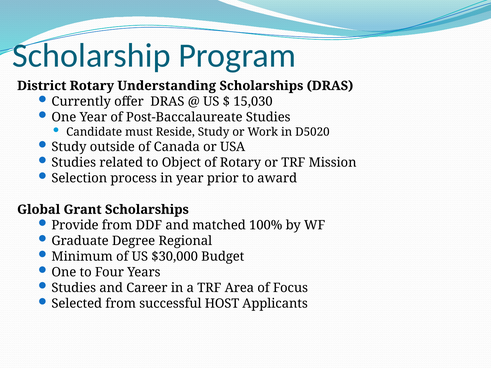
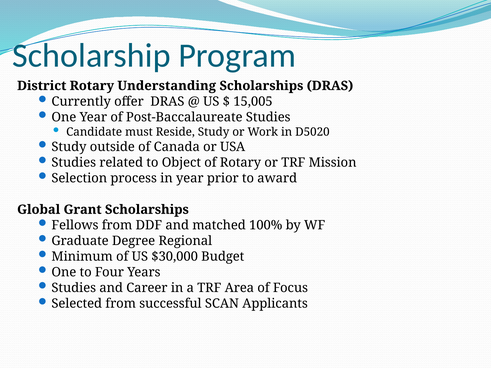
15,030: 15,030 -> 15,005 (253, 102)
Provide: Provide -> Fellows (75, 225)
HOST: HOST -> SCAN (222, 304)
